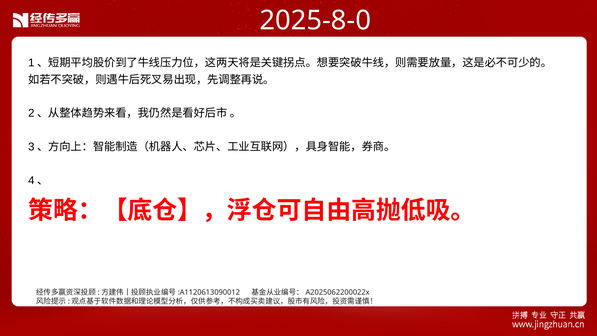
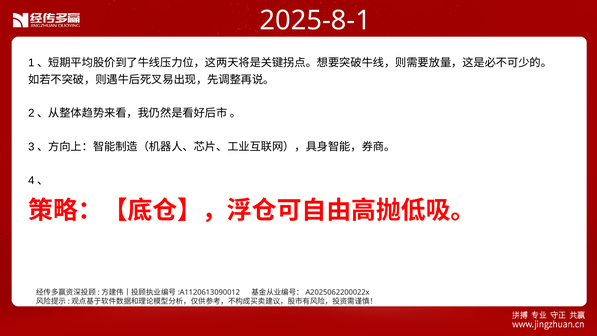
2025-8-0: 2025-8-0 -> 2025-8-1 (315, 21)
